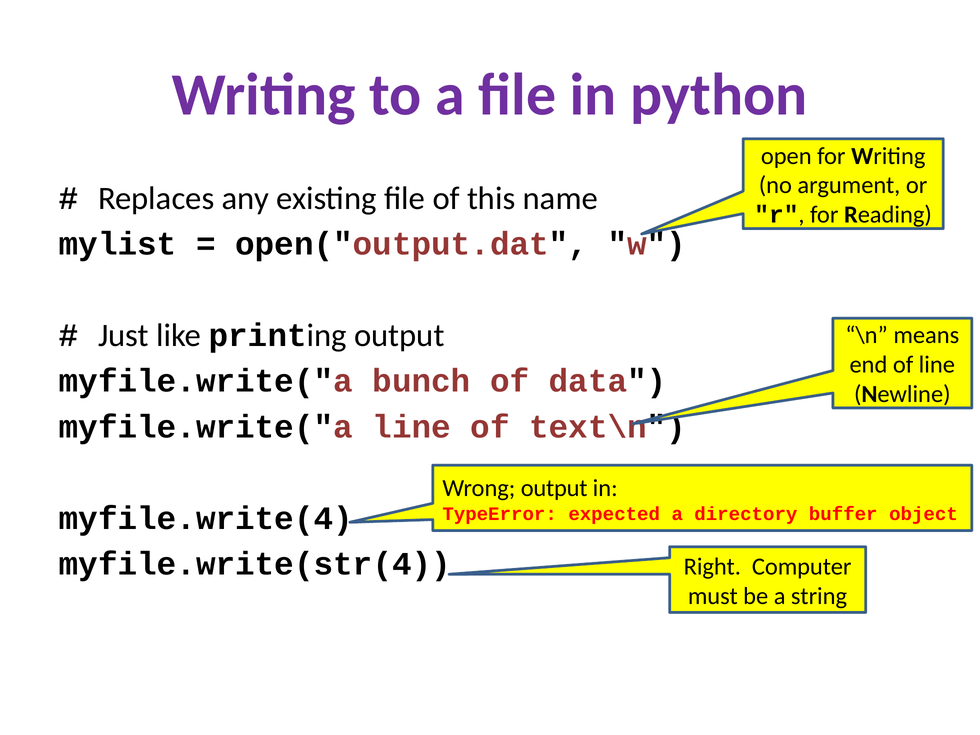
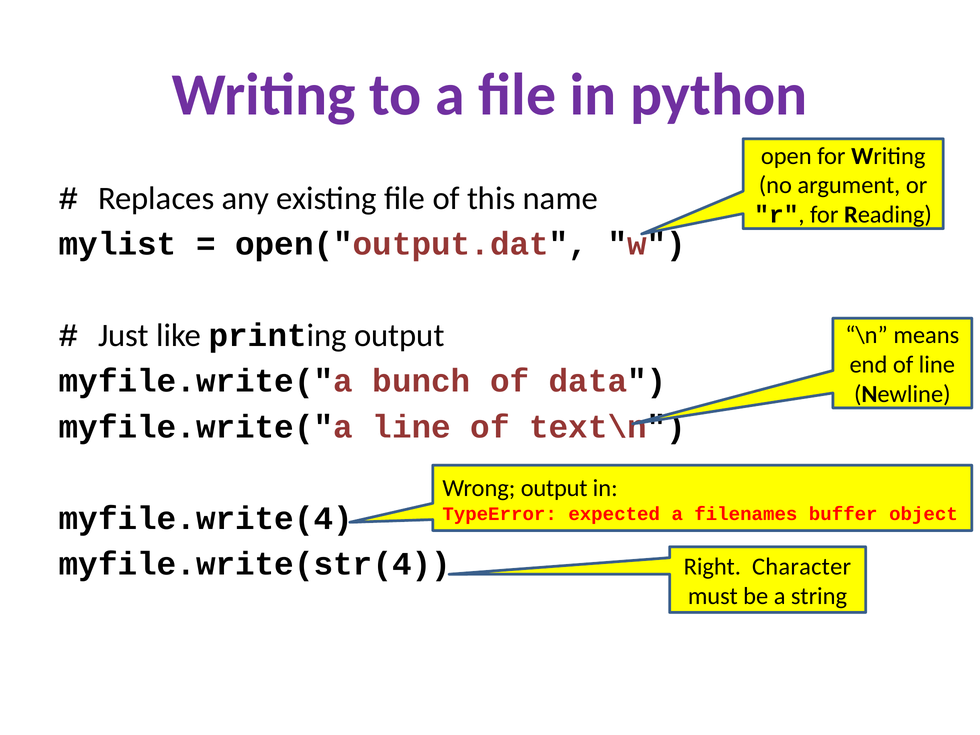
directory: directory -> filenames (746, 514)
Computer: Computer -> Character (802, 567)
